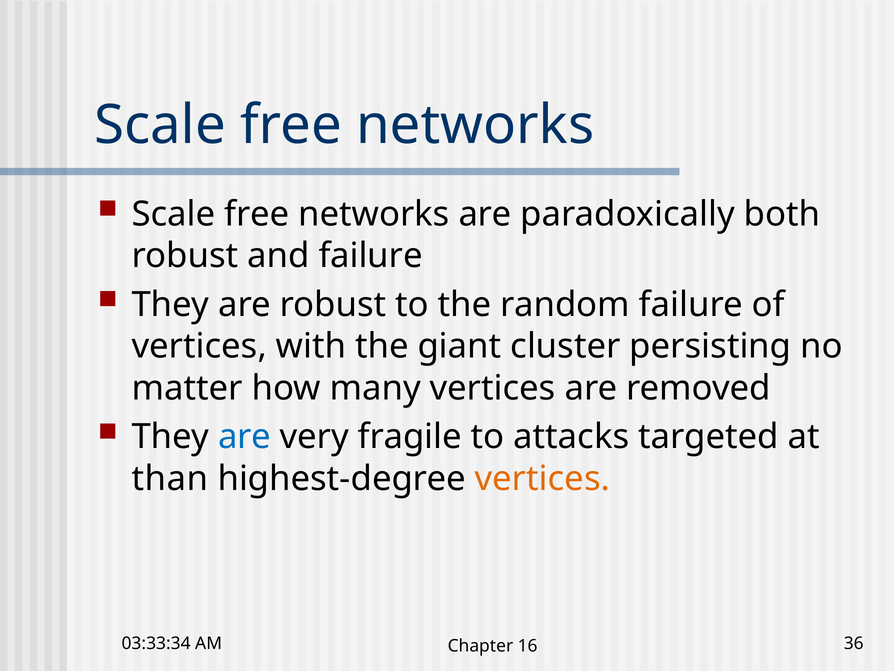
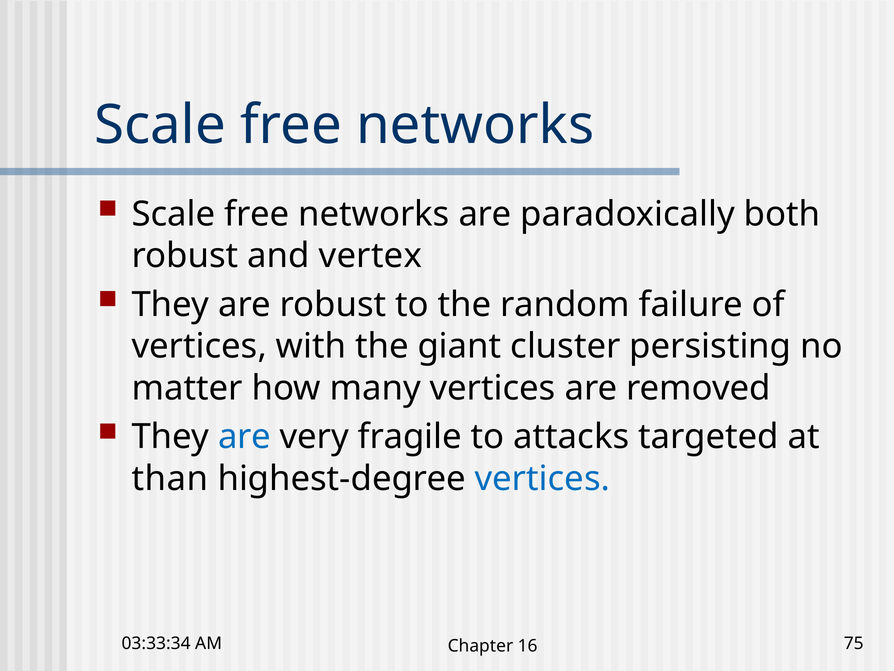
and failure: failure -> vertex (370, 256)
vertices colour: orange -> blue (542, 478)
36: 36 -> 75 (854, 643)
